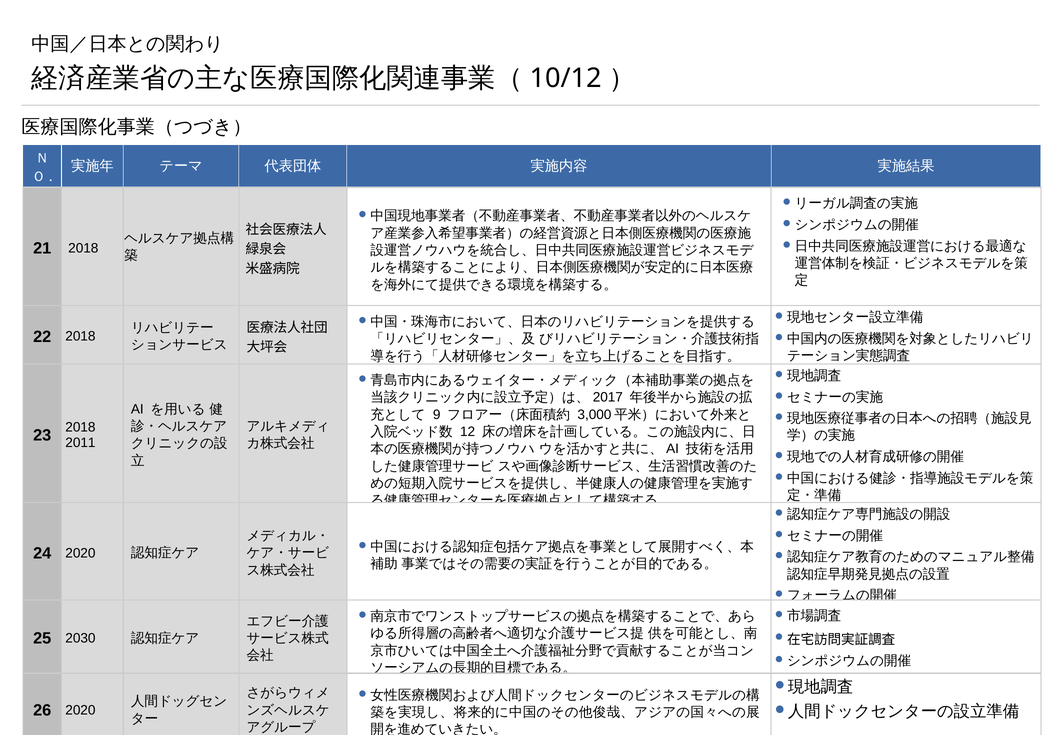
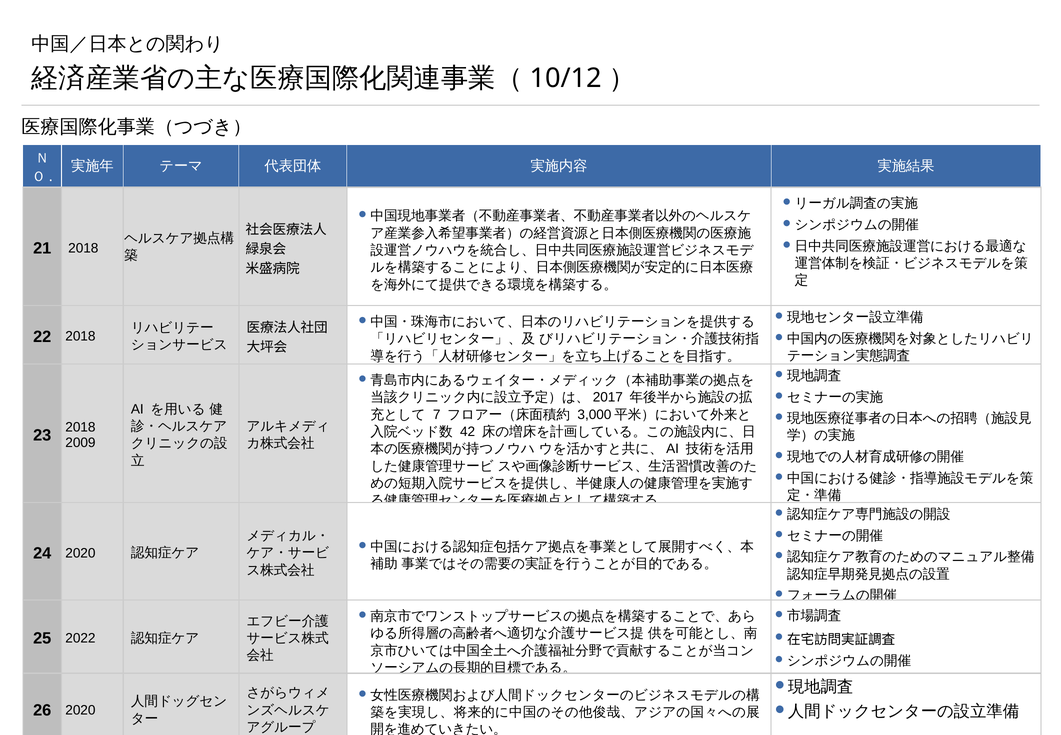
9: 9 -> 7 (437, 414)
12: 12 -> 42 (468, 431)
2011: 2011 -> 2009 (80, 442)
2030: 2030 -> 2022 (80, 638)
